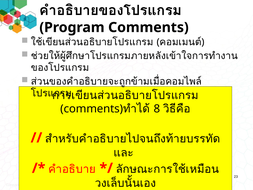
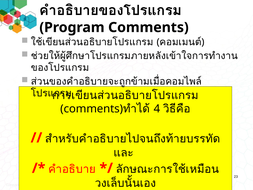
8: 8 -> 4 (157, 109)
